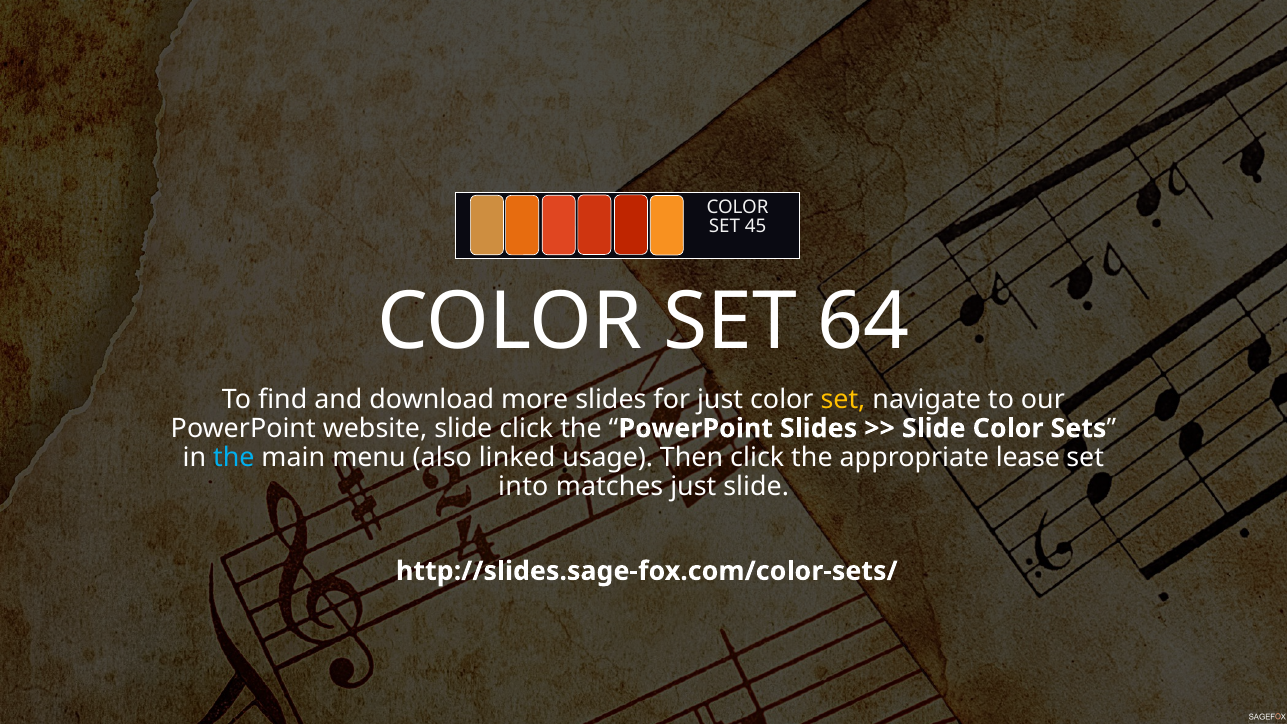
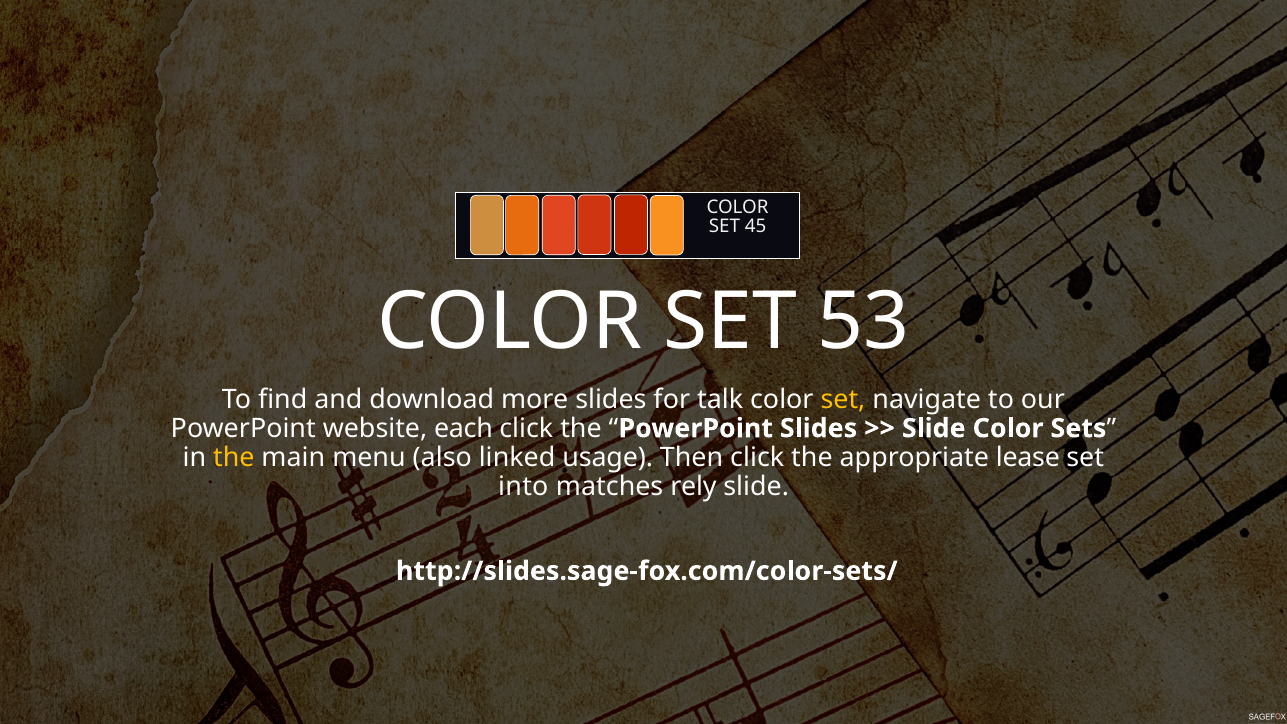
64: 64 -> 53 (864, 322)
for just: just -> talk (720, 399)
website slide: slide -> each (463, 428)
the colour: light blue -> yellow (234, 457)
matches just: just -> rely (693, 486)
